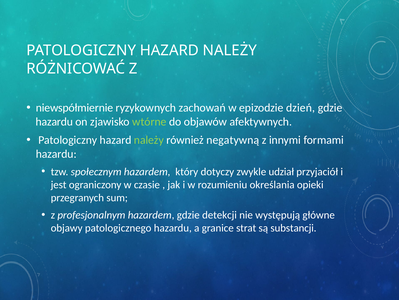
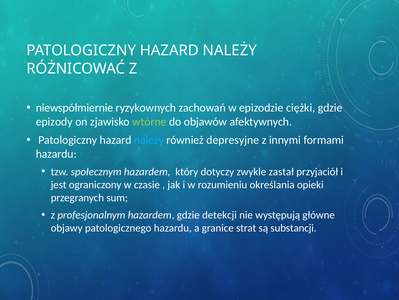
dzień: dzień -> ciężki (301, 108)
hazardu: hazardu -> epizody (54, 122)
należy colour: light green -> light blue (149, 140)
negatywną: negatywną -> depresyjne (233, 140)
udział: udział -> zastał (281, 171)
